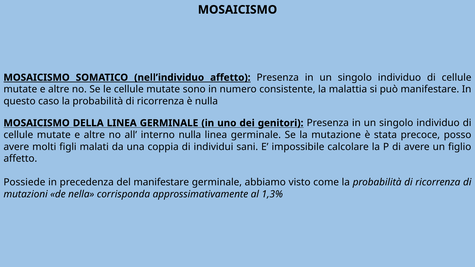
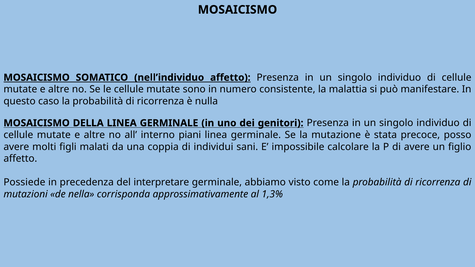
interno nulla: nulla -> piani (190, 135)
del manifestare: manifestare -> interpretare (161, 183)
